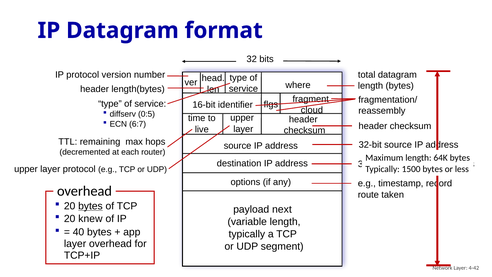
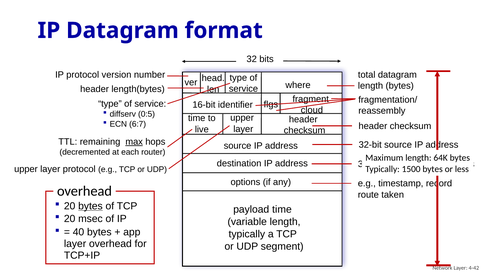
max underline: none -> present (134, 142)
payload next: next -> time (282, 209)
knew: knew -> msec (90, 218)
